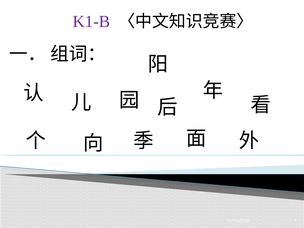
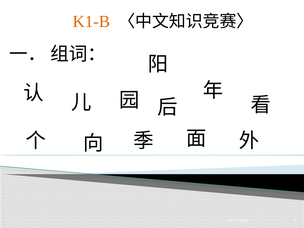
K1-B colour: purple -> orange (91, 21)
